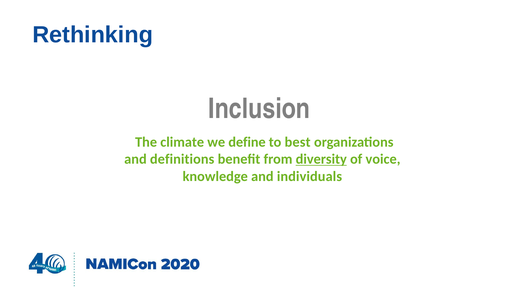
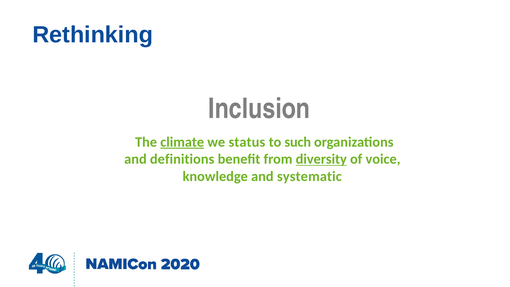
climate underline: none -> present (182, 142)
define: define -> status (247, 142)
best: best -> such (298, 142)
individuals: individuals -> systematic (309, 176)
